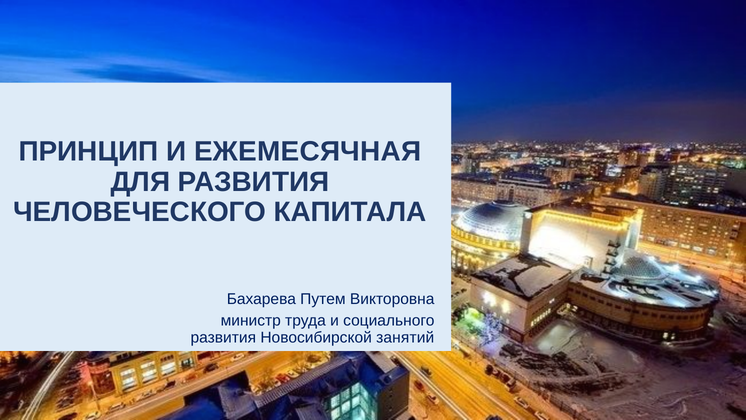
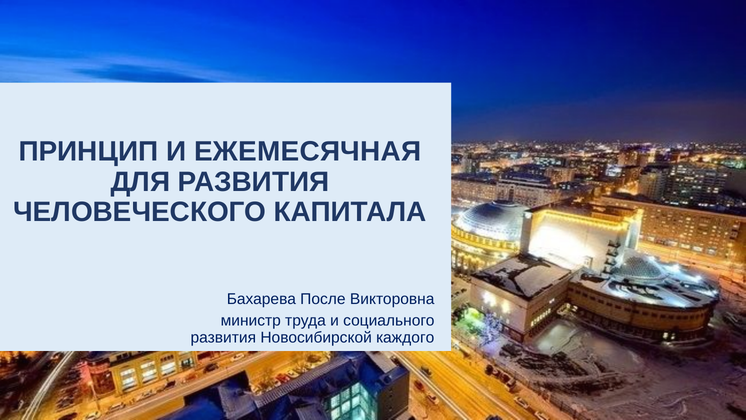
Путем: Путем -> После (323, 299)
занятий: занятий -> каждого (405, 337)
